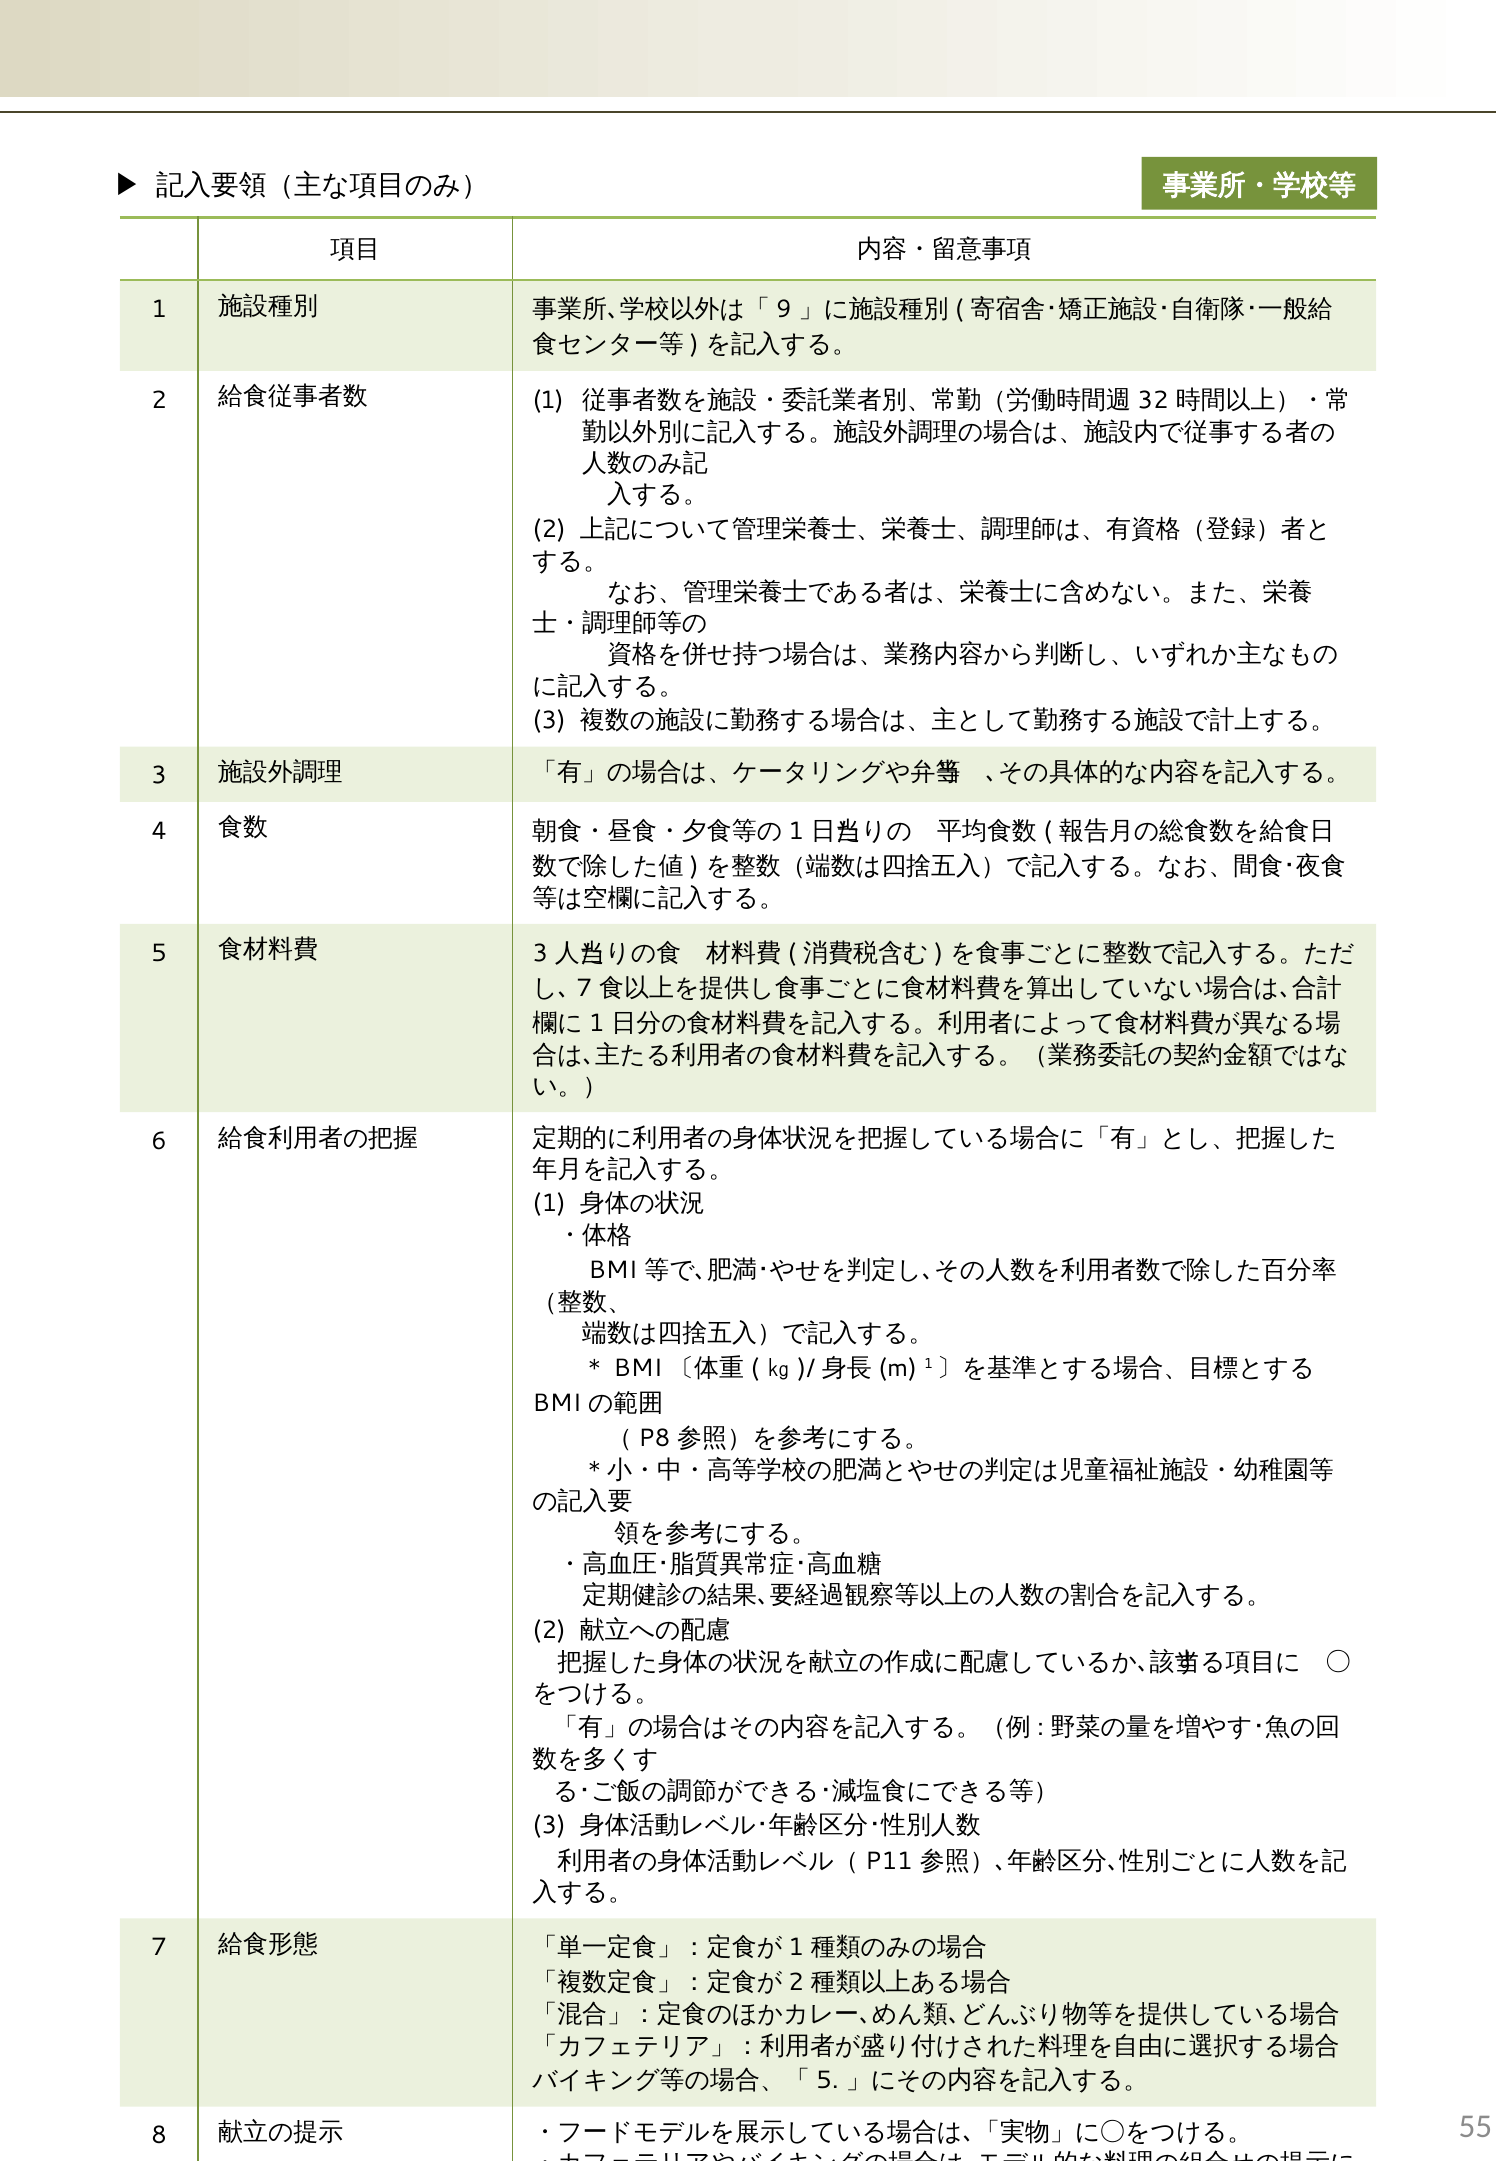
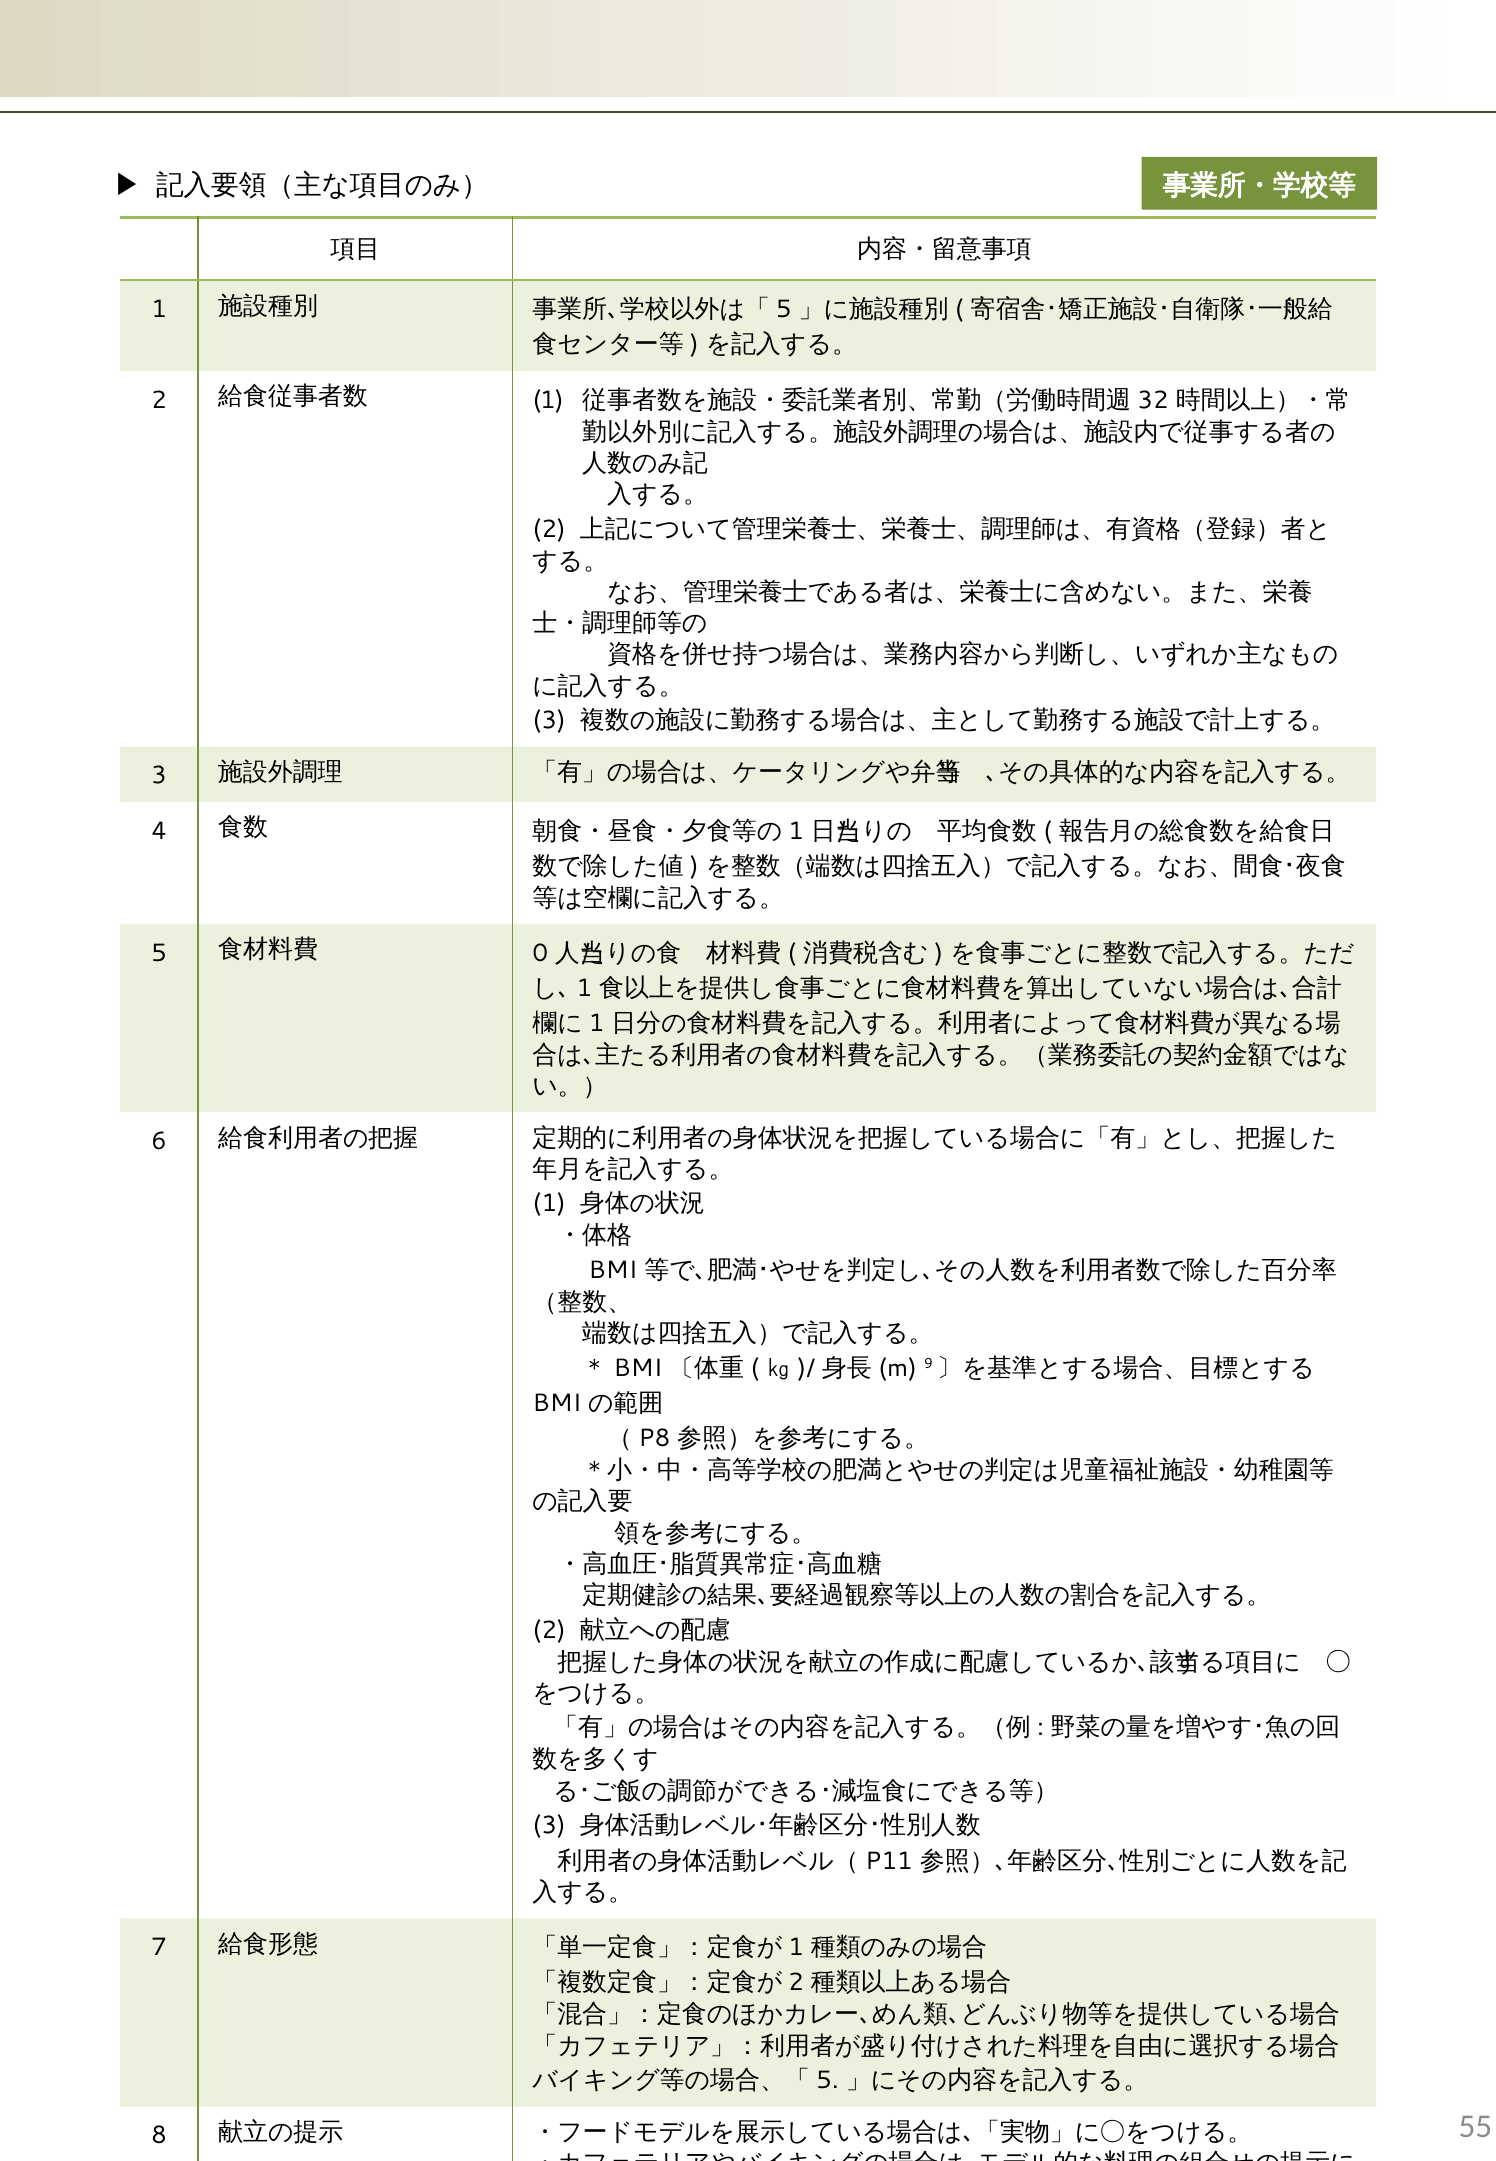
9: 9 -> 5 (784, 309)
3: 3 -> 0 (540, 953)
7: 7 -> 1 (584, 988)
1: 1 -> 9 (928, 1364)
